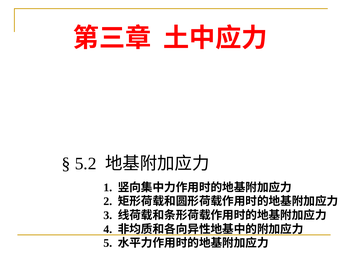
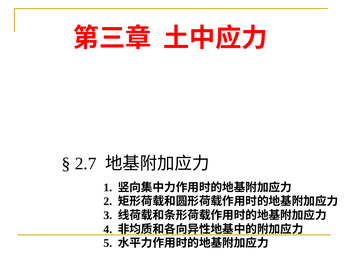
5.2: 5.2 -> 2.7 (86, 164)
